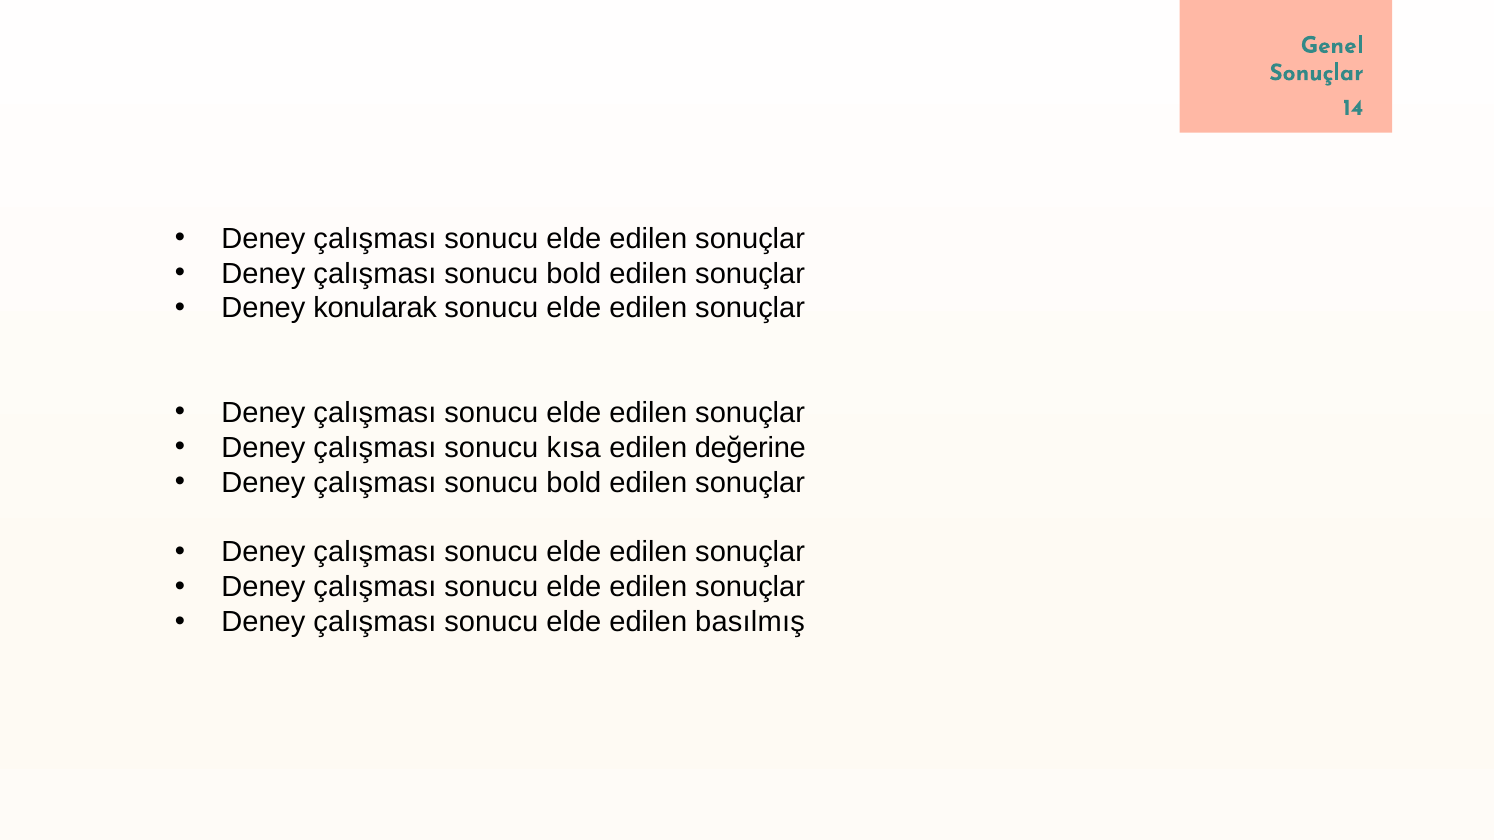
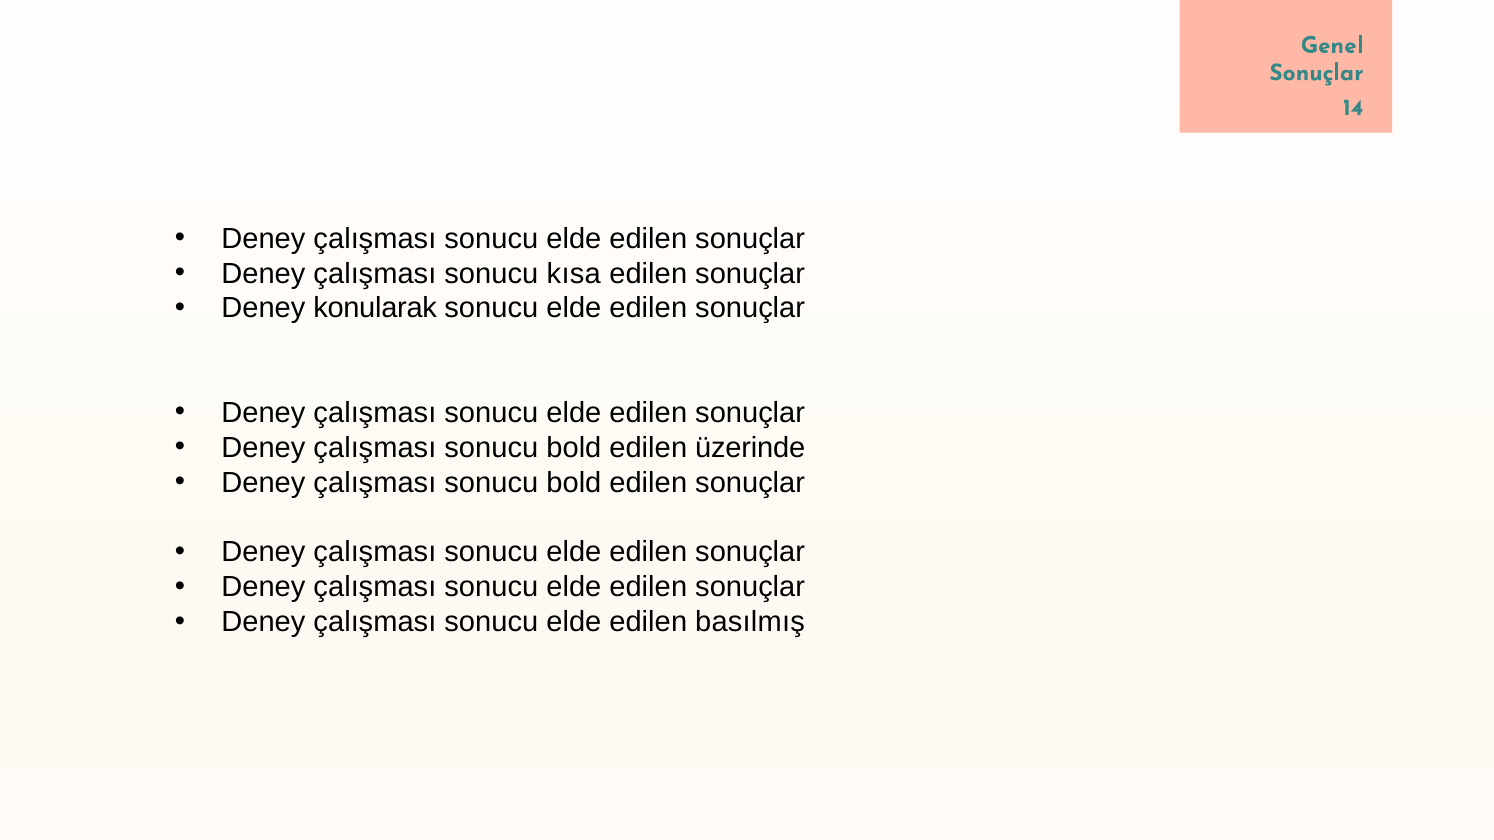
bold: bold -> kısa (574, 274)
kısa: kısa -> bold (574, 448)
değerine: değerine -> üzerinde (750, 448)
